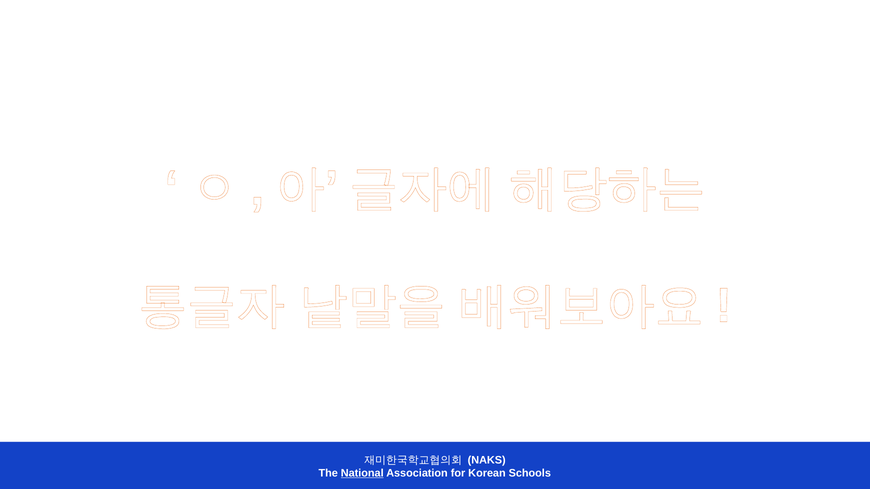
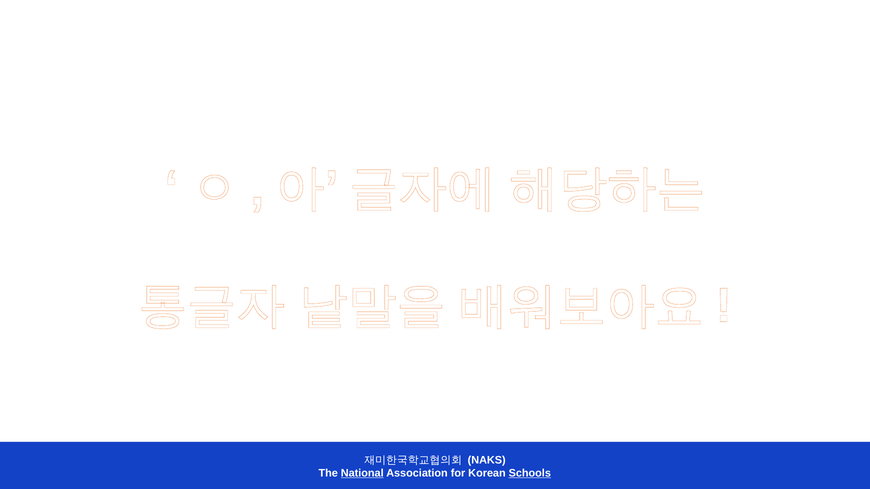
Schools underline: none -> present (530, 474)
